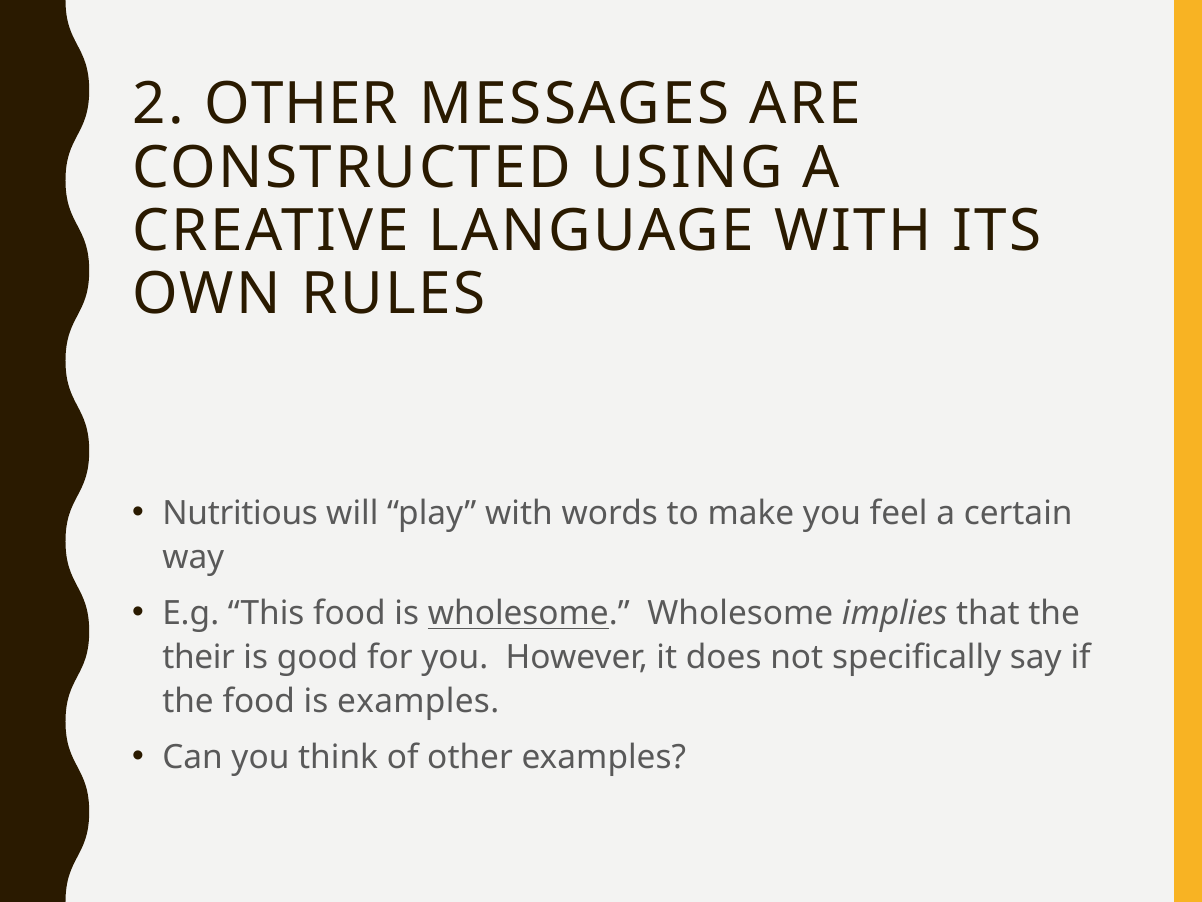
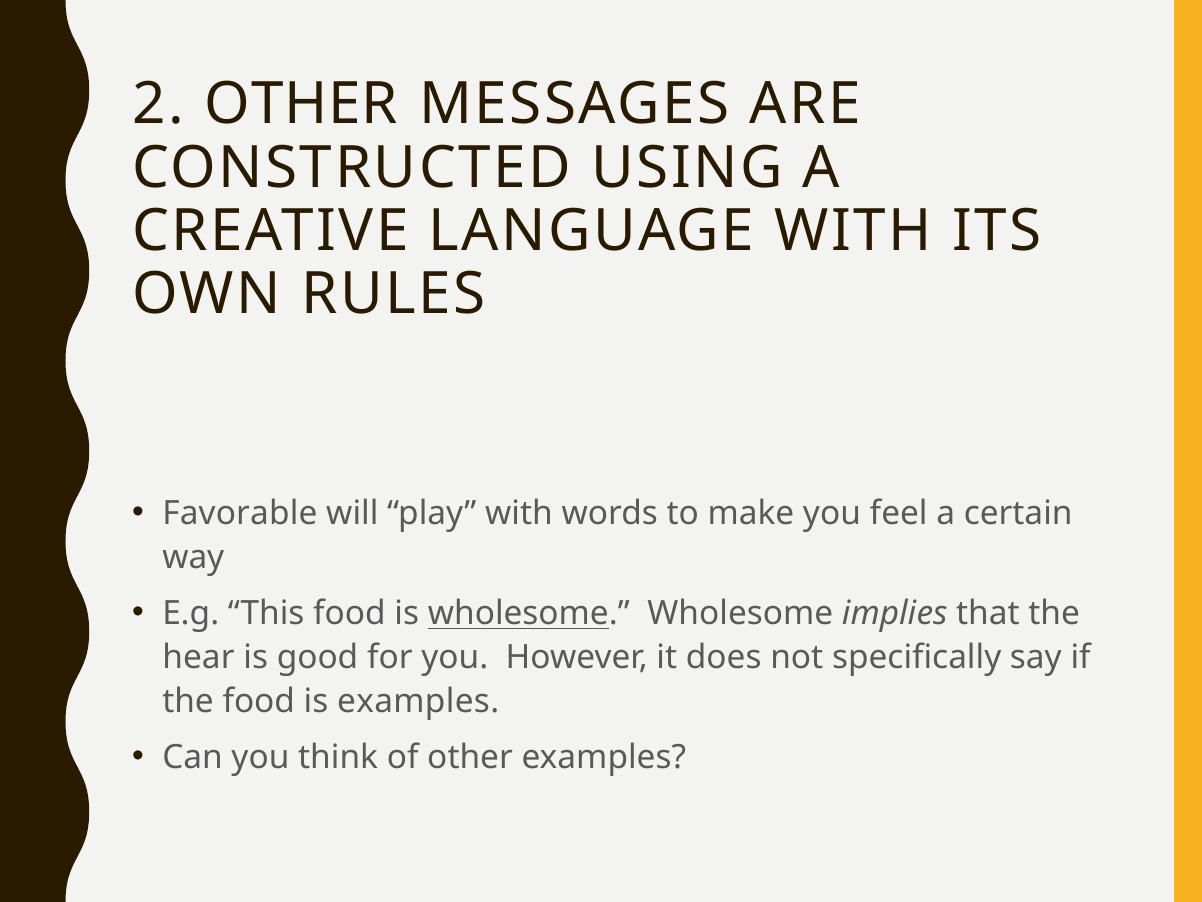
Nutritious: Nutritious -> Favorable (240, 513)
their: their -> hear (198, 657)
